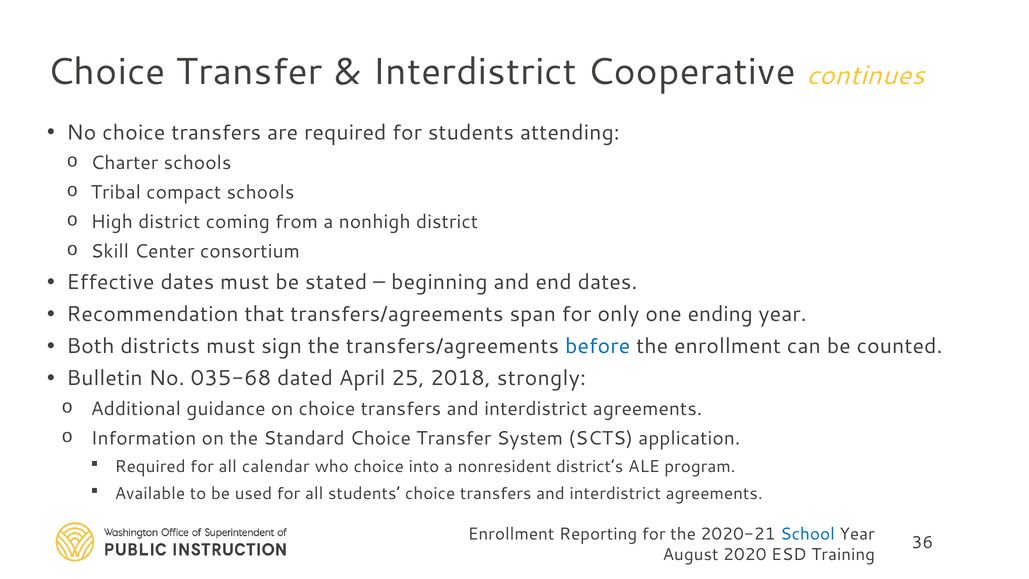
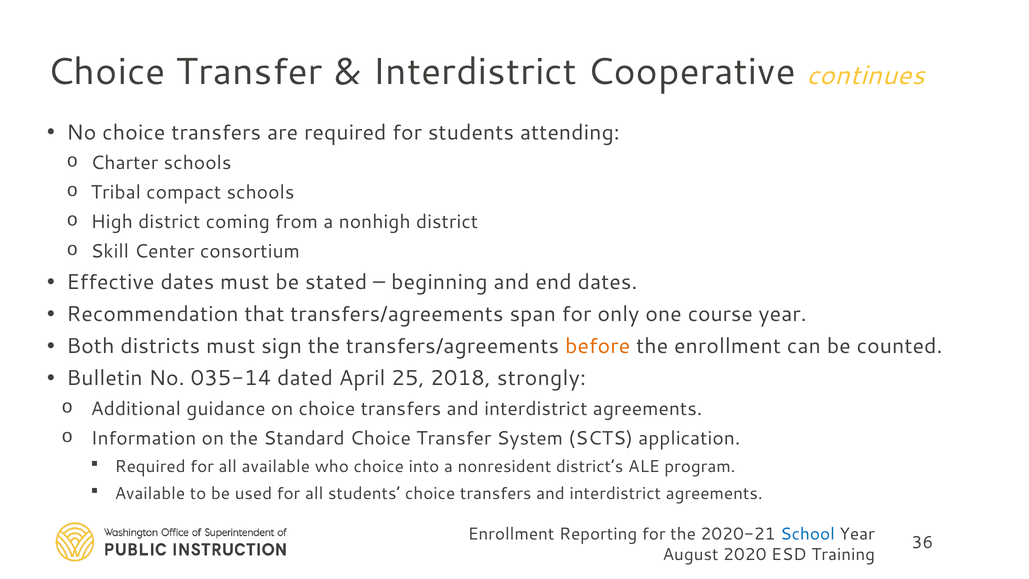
ending: ending -> course (720, 314)
before colour: blue -> orange (598, 346)
035-68: 035-68 -> 035-14 (231, 378)
all calendar: calendar -> available (276, 466)
